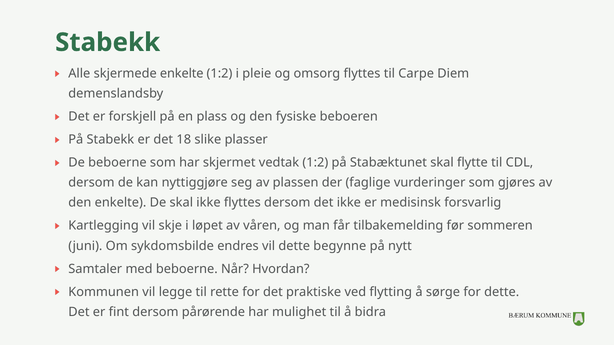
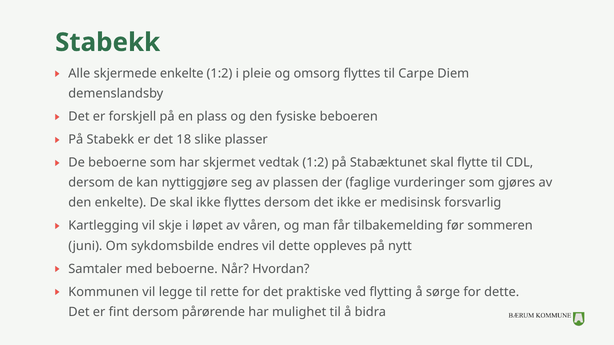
begynne: begynne -> oppleves (340, 246)
